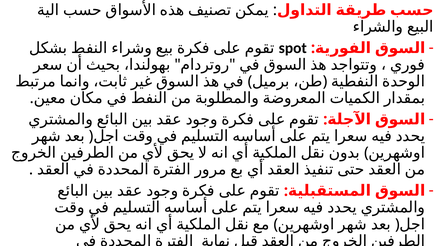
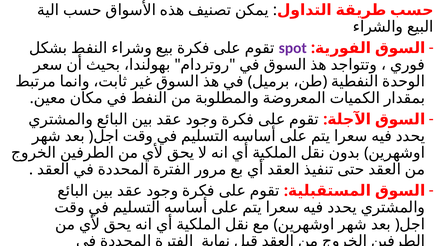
spot colour: black -> purple (293, 48)
